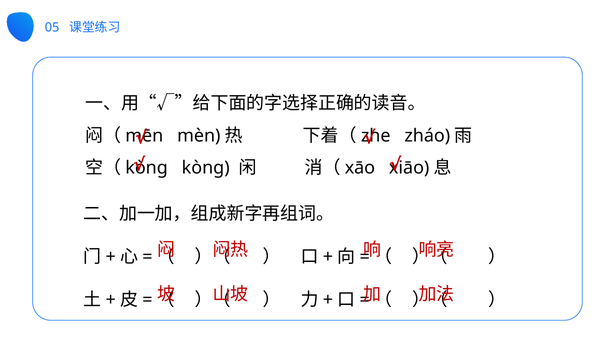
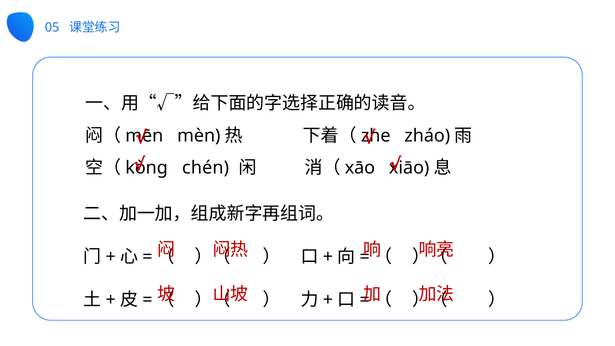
kòng: kòng -> chén (206, 168)
